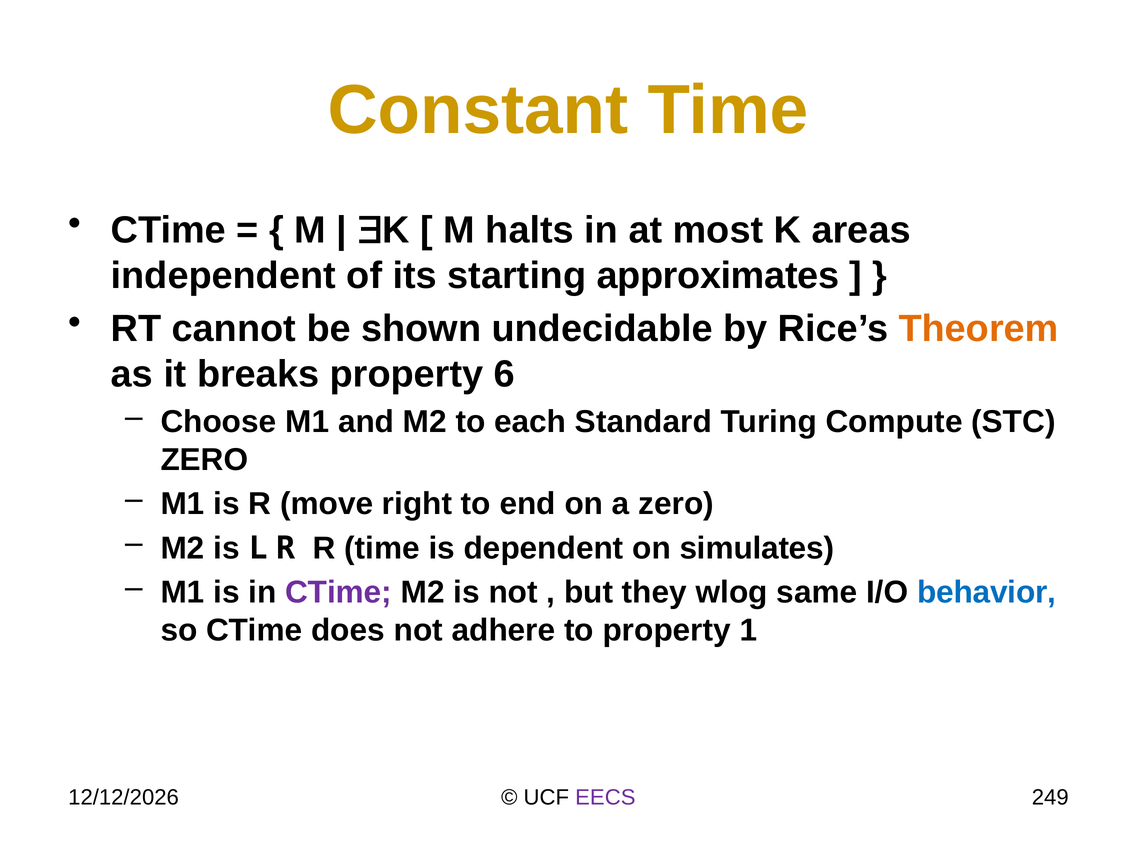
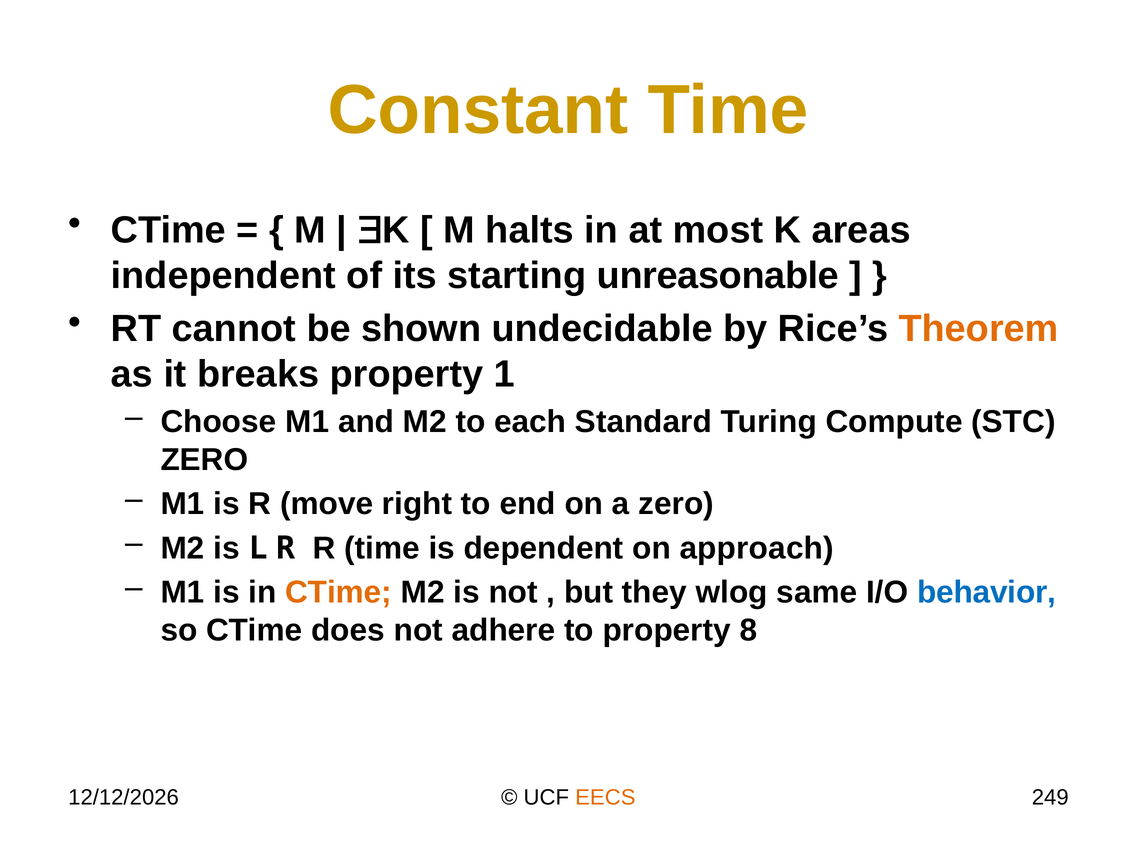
approximates: approximates -> unreasonable (718, 276)
6: 6 -> 1 (504, 374)
simulates: simulates -> approach (757, 548)
CTime colour: purple -> orange (339, 592)
1: 1 -> 8 (748, 630)
EECS colour: purple -> orange (605, 797)
